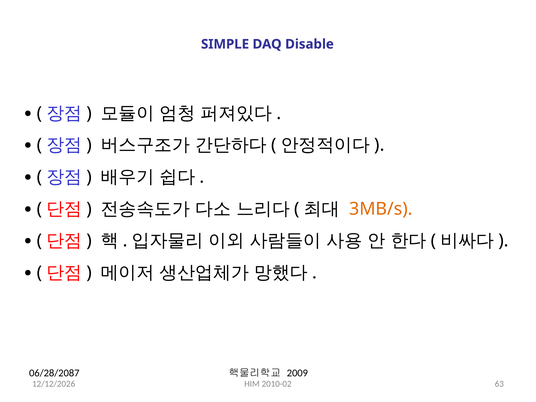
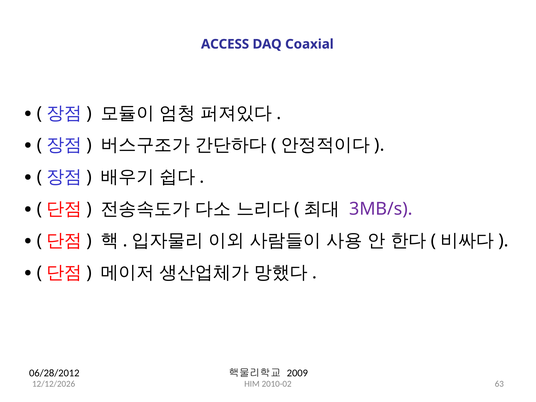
SIMPLE: SIMPLE -> ACCESS (225, 44)
Disable: Disable -> Coaxial (309, 44)
3MB/s colour: orange -> purple (381, 209)
06/28/2087: 06/28/2087 -> 06/28/2012 (54, 373)
